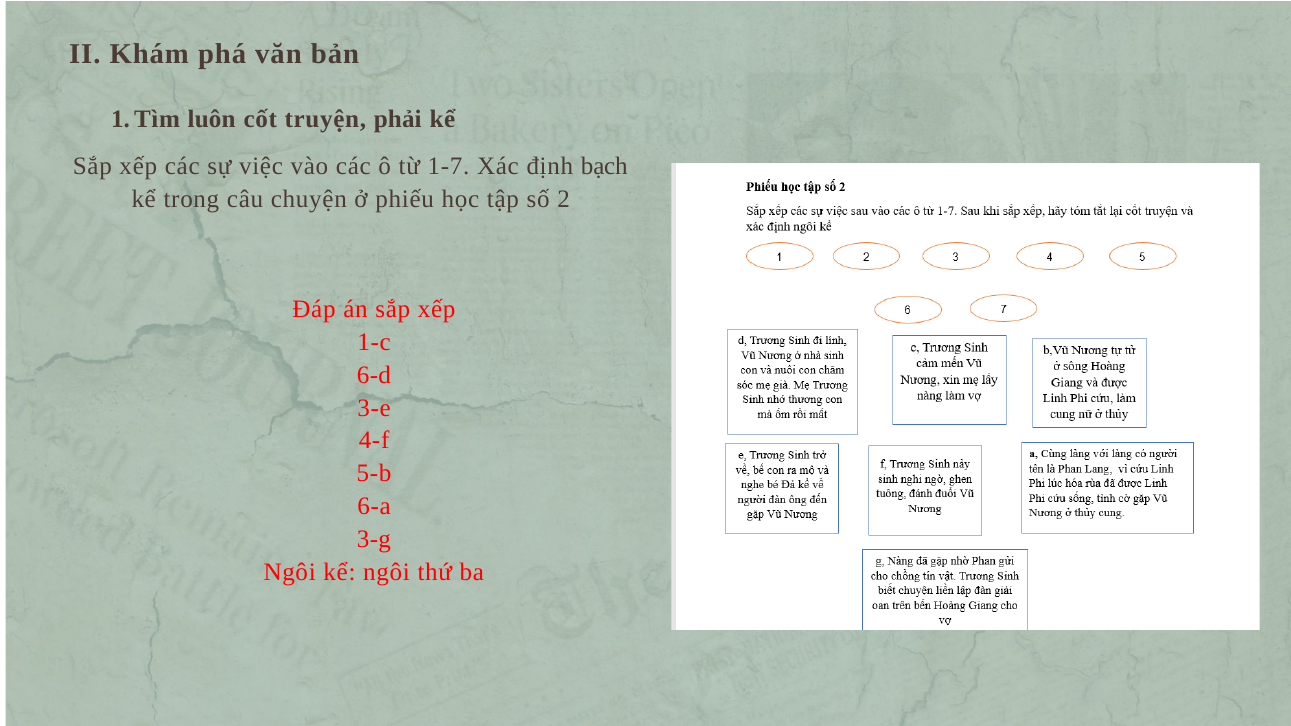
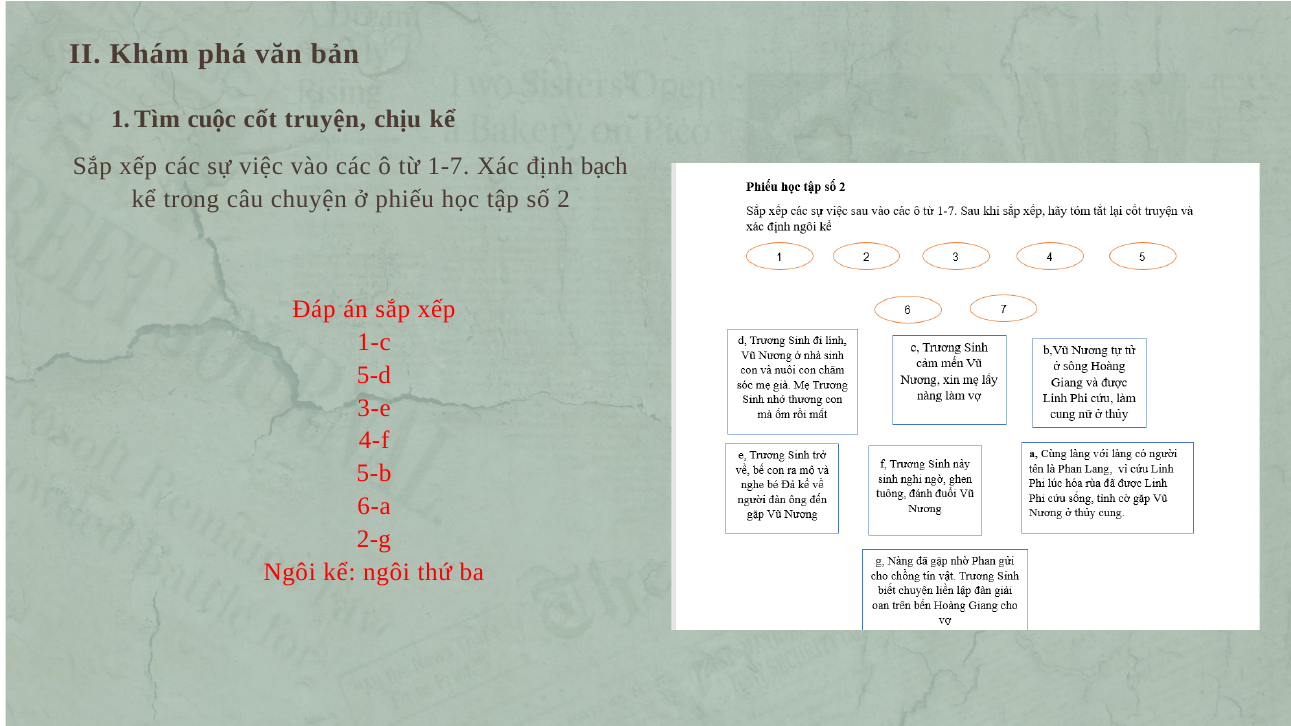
luôn: luôn -> cuộc (212, 120)
phải: phải -> chịu (398, 120)
6-d: 6-d -> 5-d (374, 375)
3-g: 3-g -> 2-g (374, 539)
